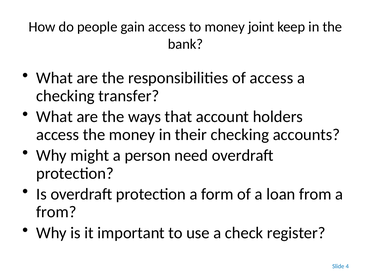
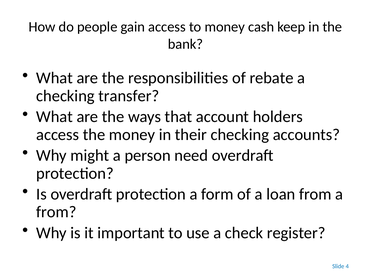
joint: joint -> cash (261, 27)
of access: access -> rebate (272, 78)
